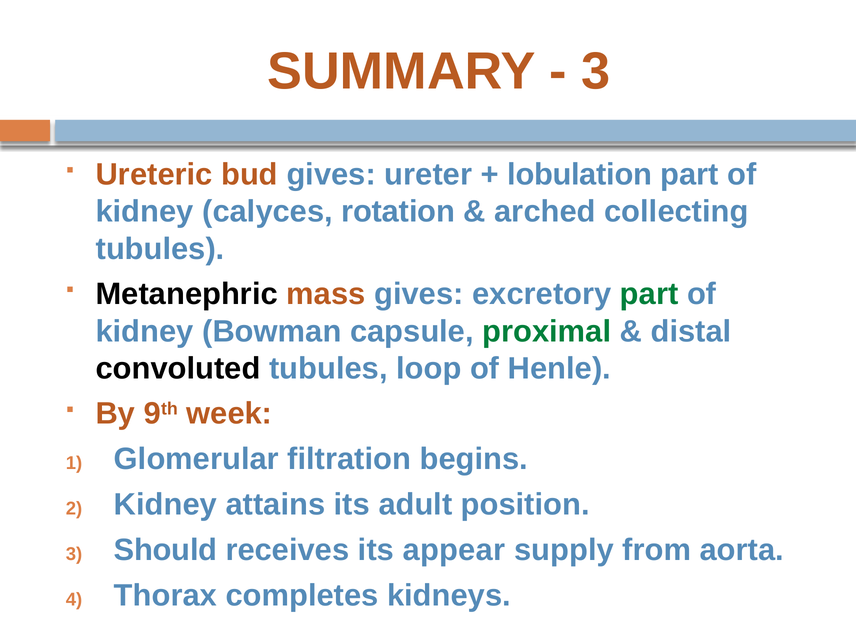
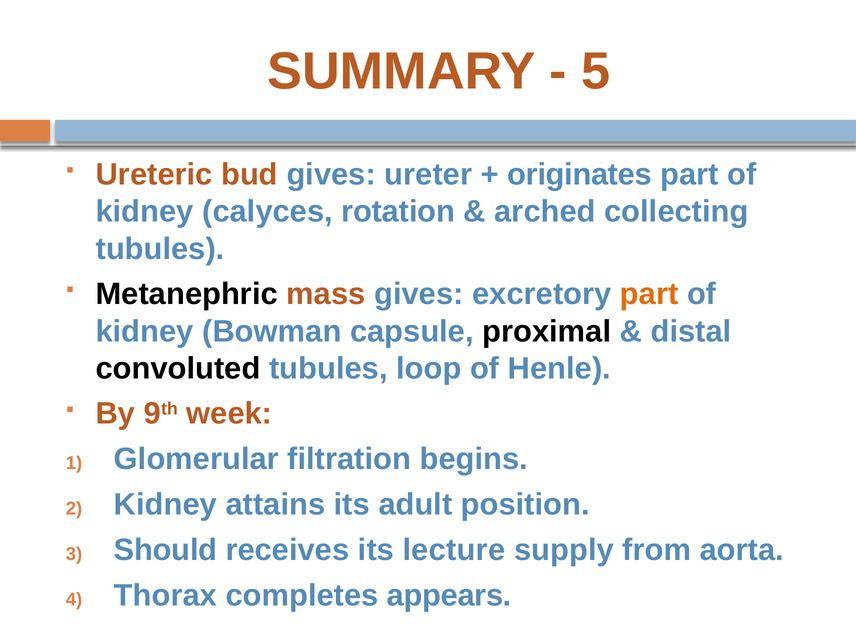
3: 3 -> 5 (596, 71)
lobulation: lobulation -> originates (580, 175)
part colour: green -> orange (649, 294)
proximal colour: green -> black (547, 331)
appear: appear -> lecture (454, 550)
kidneys: kidneys -> appears (449, 595)
